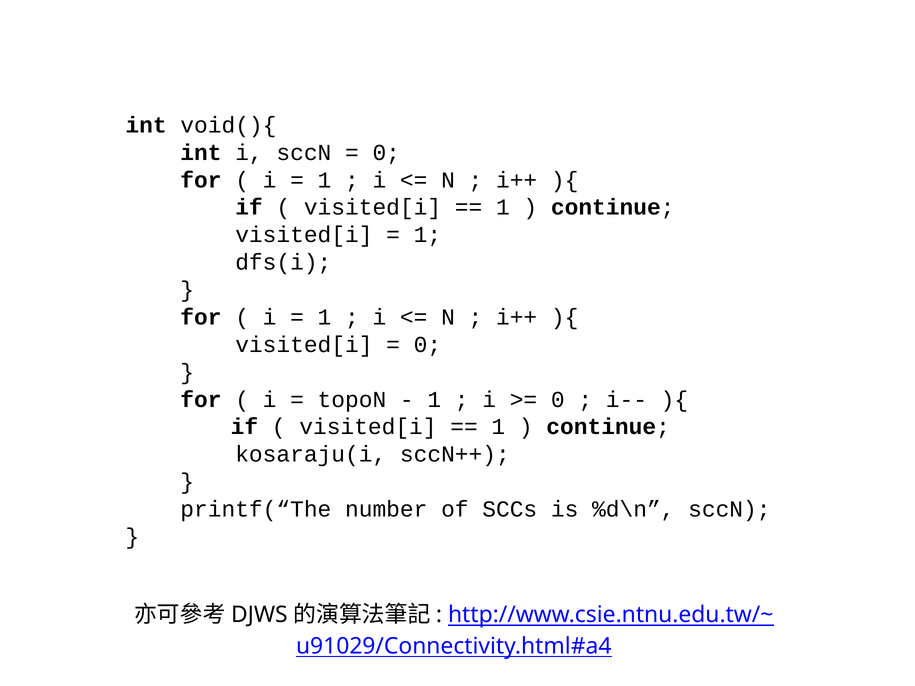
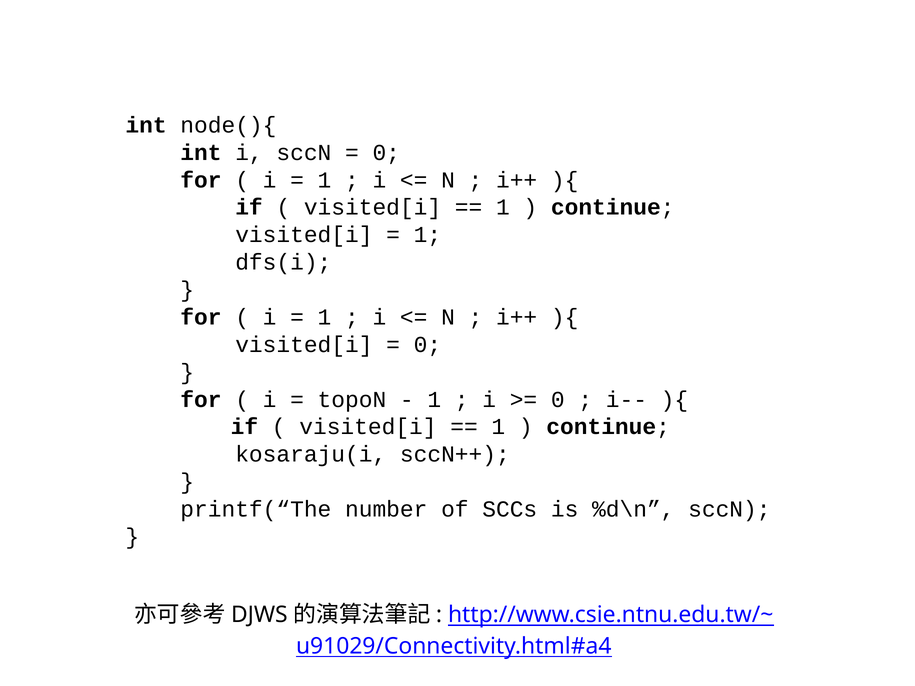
void(){: void(){ -> node(){ (228, 125)
